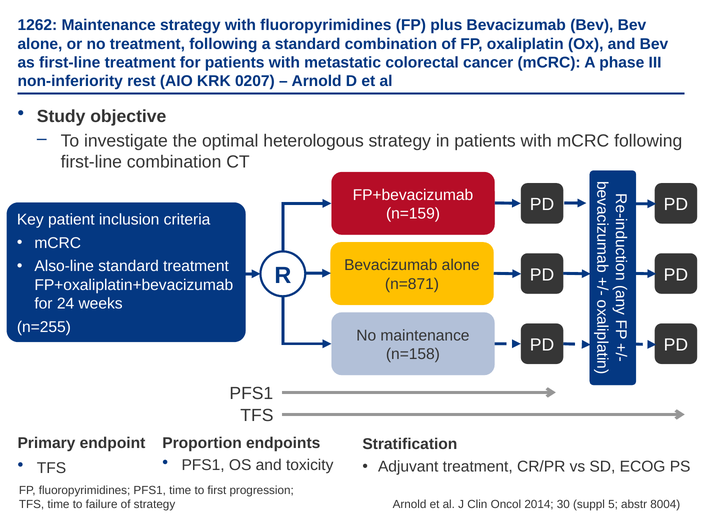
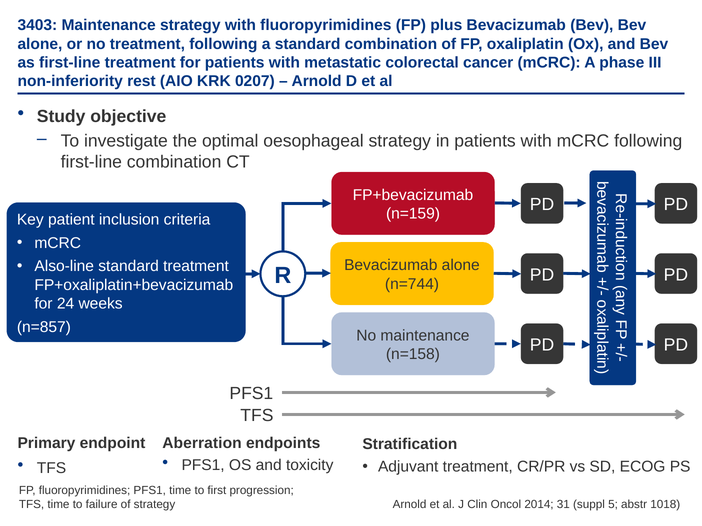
1262: 1262 -> 3403 (37, 25)
heterologous: heterologous -> oesophageal (314, 141)
n=871: n=871 -> n=744 (412, 284)
n=255: n=255 -> n=857 (44, 327)
Proportion: Proportion -> Aberration (202, 444)
30: 30 -> 31 (563, 505)
8004: 8004 -> 1018 (665, 505)
